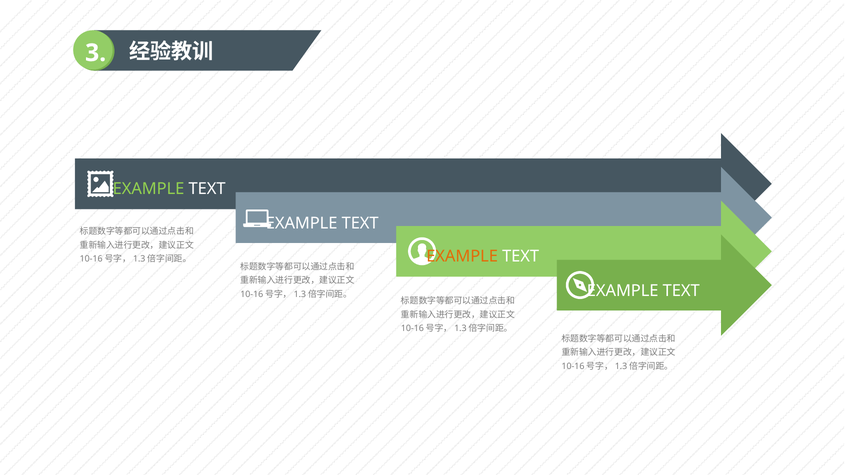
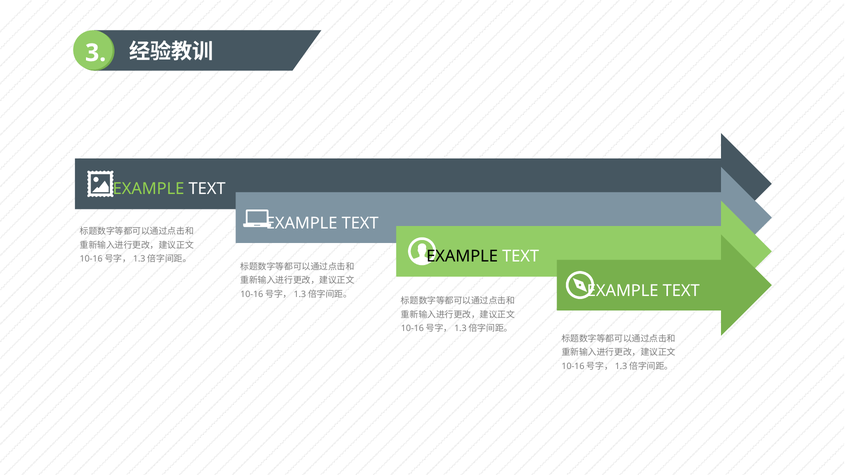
EXAMPLE colour: orange -> black (462, 256)
